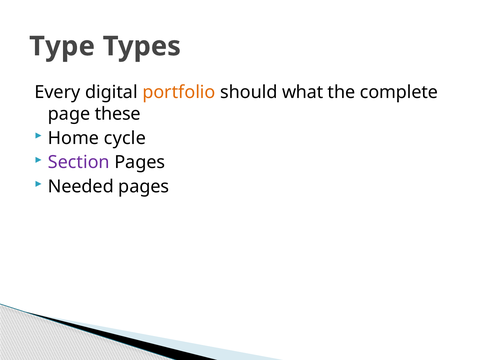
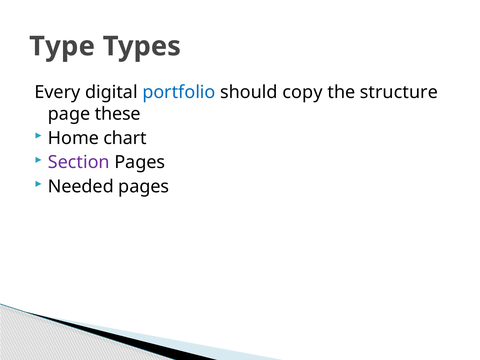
portfolio colour: orange -> blue (179, 92)
what: what -> copy (303, 92)
complete: complete -> structure (399, 92)
cycle: cycle -> chart (125, 138)
